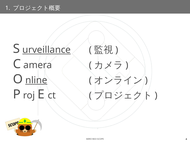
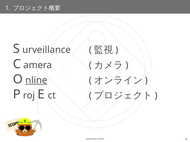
urveillance underline: present -> none (47, 50)
